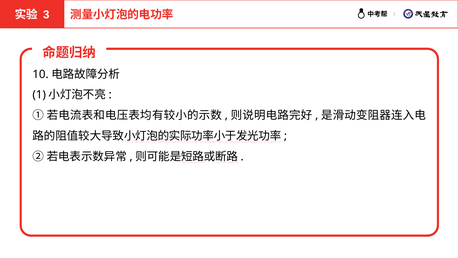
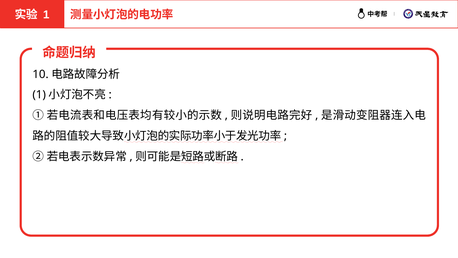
3: 3 -> 1 (46, 15)
